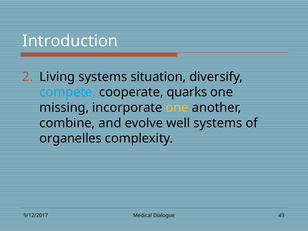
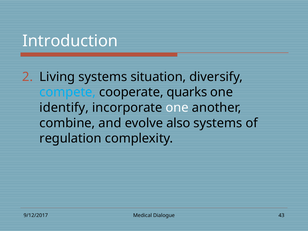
missing: missing -> identify (64, 108)
one colour: yellow -> white (177, 108)
well: well -> also (178, 123)
organelles: organelles -> regulation (71, 138)
